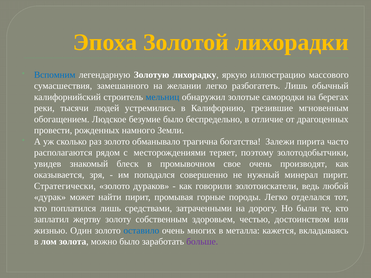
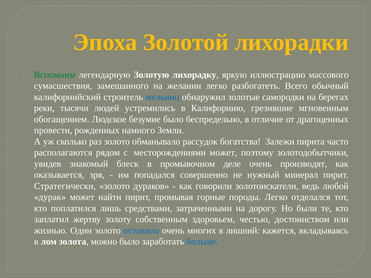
Вспомним colour: blue -> green (55, 75)
разбогатеть Лишь: Лишь -> Всего (296, 86)
трагична: трагична -> рассудок (200, 142)
месторождениями теряет: теряет -> может (223, 153)
свое: свое -> деле (232, 164)
металла: металла -> лишний (243, 231)
больше colour: purple -> blue (202, 242)
